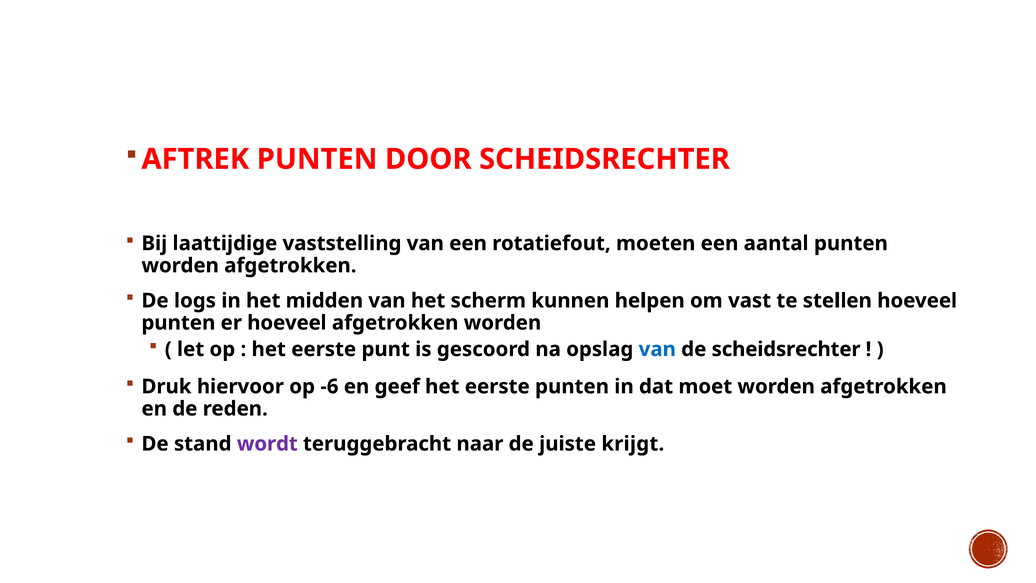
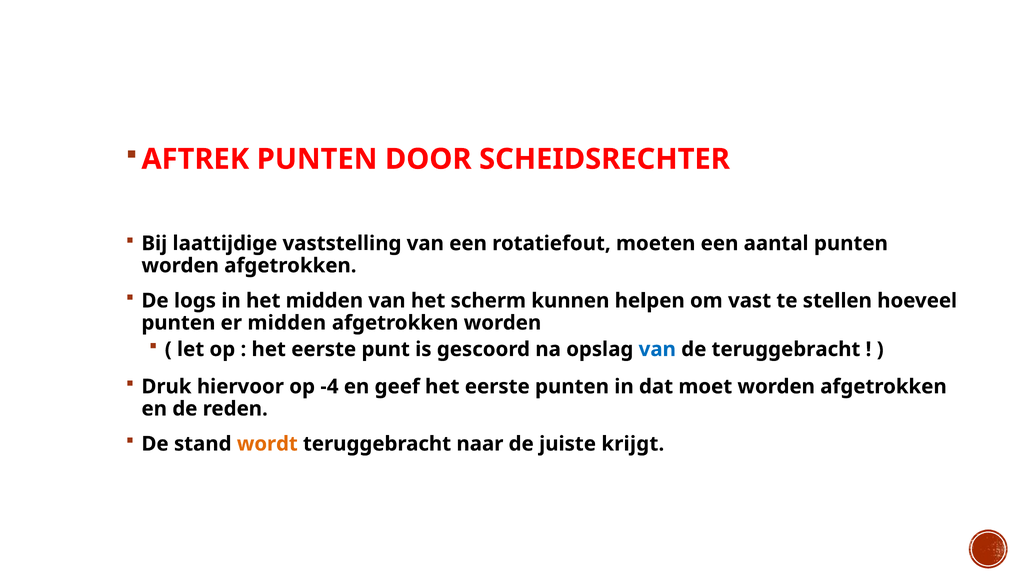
er hoeveel: hoeveel -> midden (287, 323)
de scheidsrechter: scheidsrechter -> teruggebracht (786, 349)
-6: -6 -> -4 (329, 386)
wordt colour: purple -> orange (267, 444)
